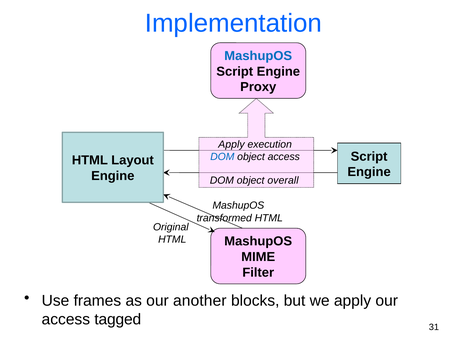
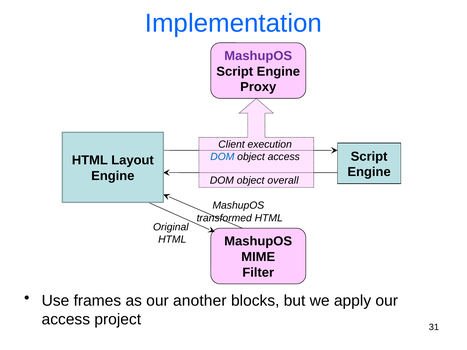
MashupOS colour: blue -> purple (258, 56)
Apply: Apply -> Client (232, 144)
tagged: tagged -> project (118, 319)
